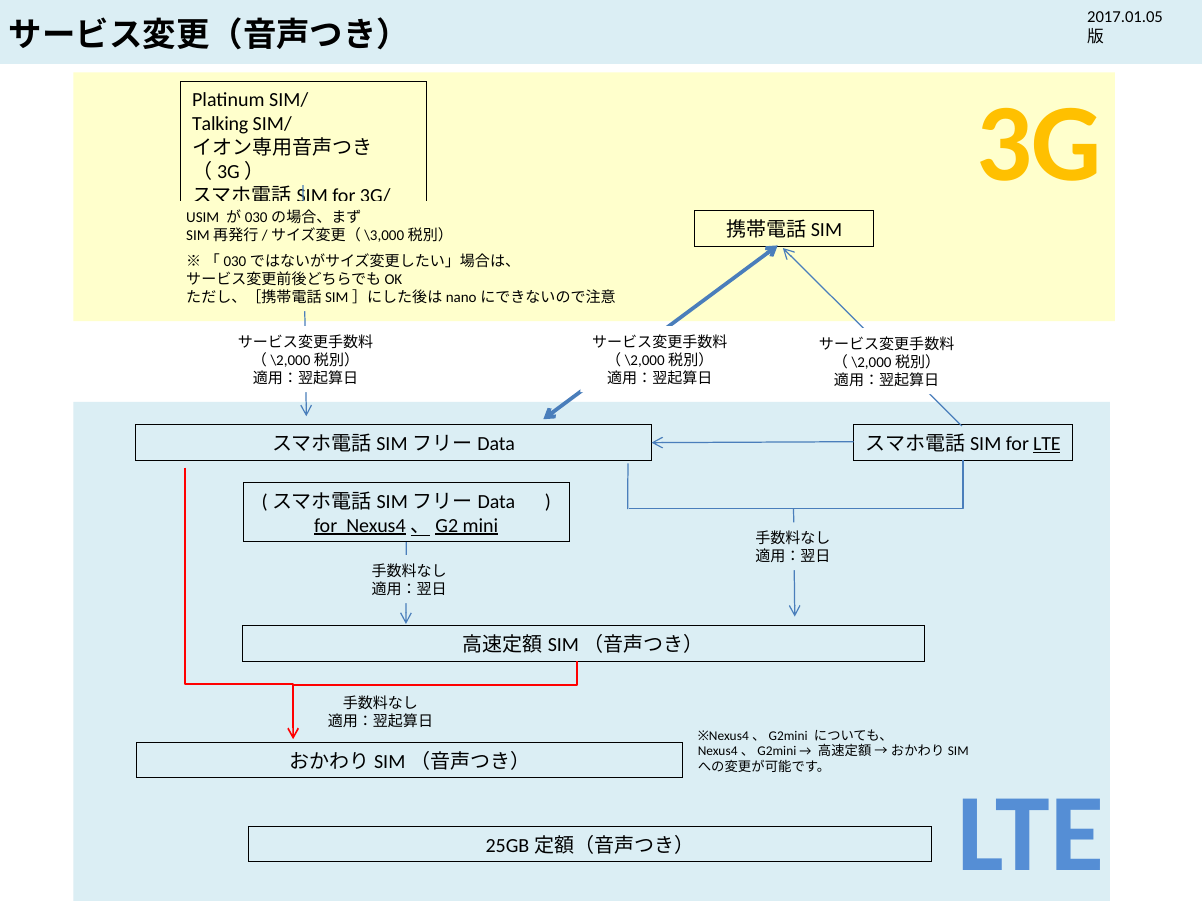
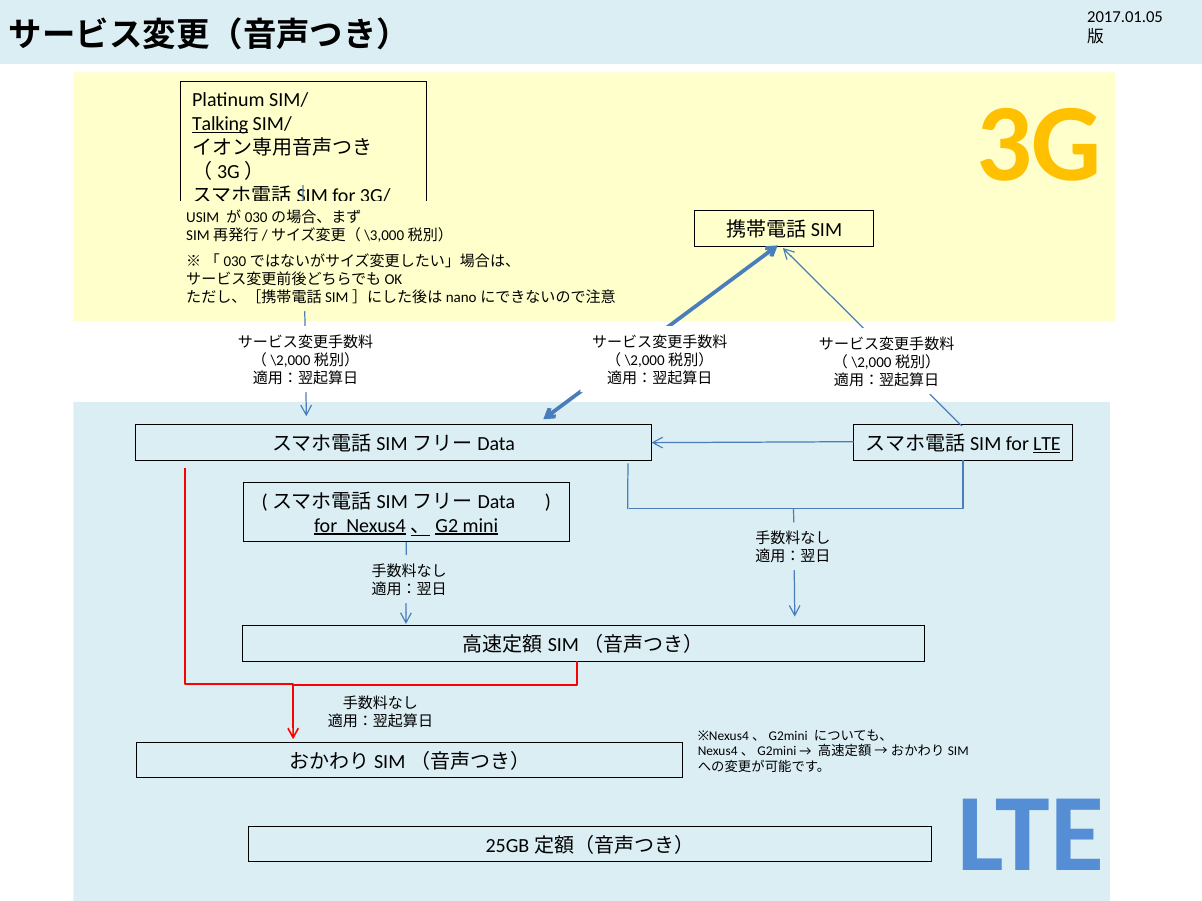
Talking underline: none -> present (220, 124)
